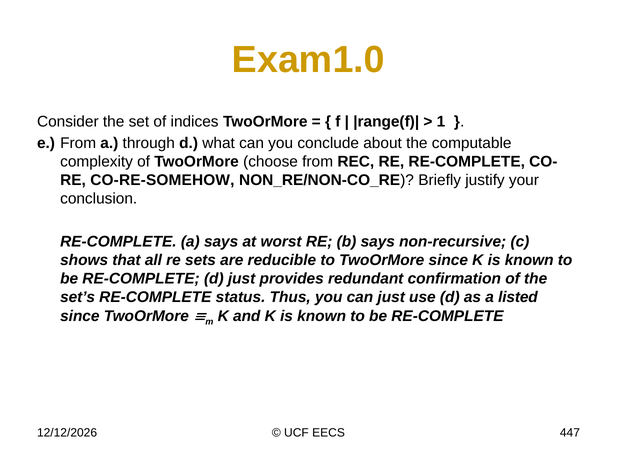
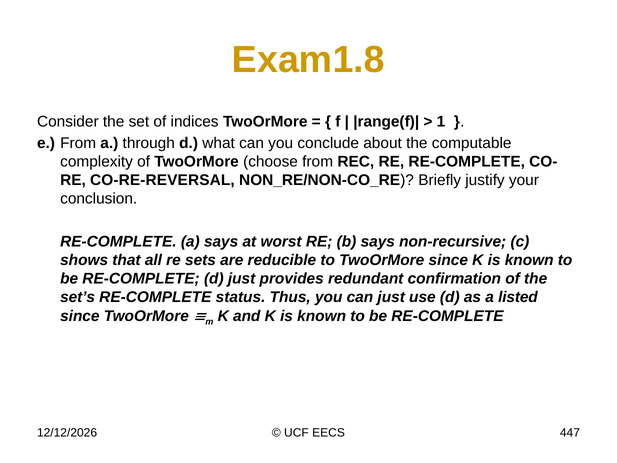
Exam1.0: Exam1.0 -> Exam1.8 (308, 60)
CO-RE-SOMEHOW: CO-RE-SOMEHOW -> CO-RE-REVERSAL (162, 180)
